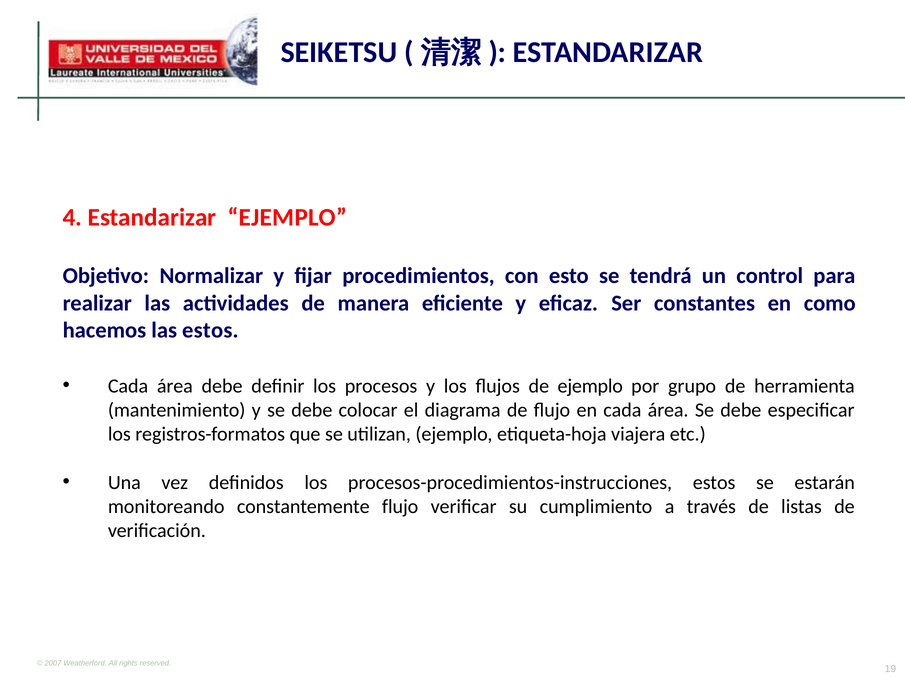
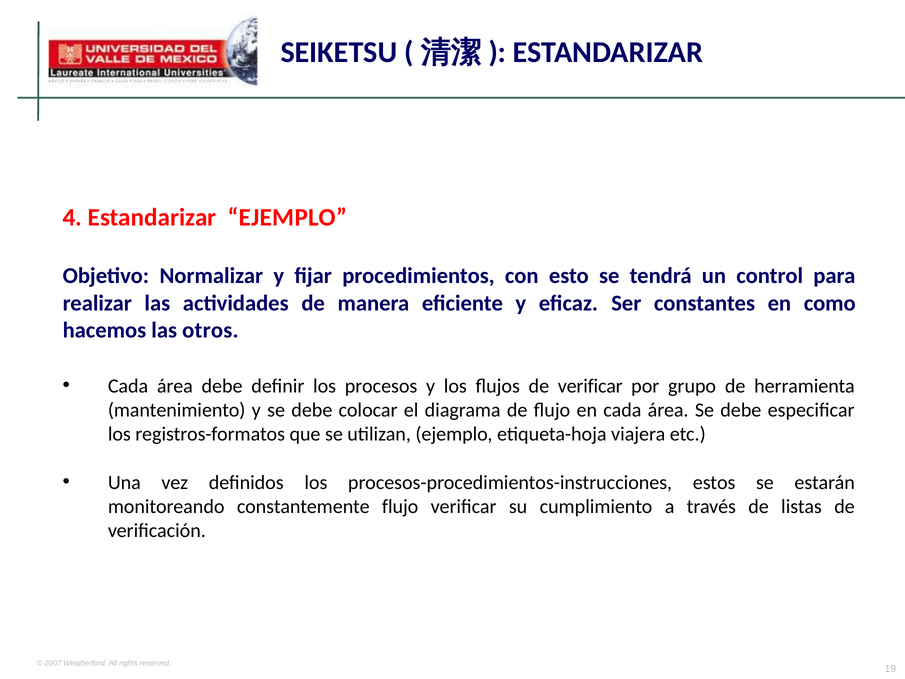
las estos: estos -> otros (210, 330)
de ejemplo: ejemplo -> verificar (590, 386)
